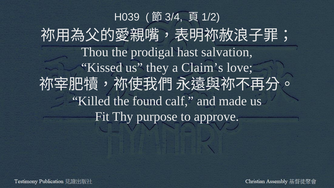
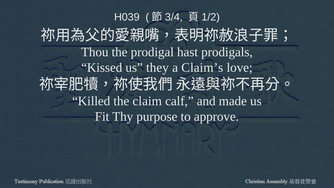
salvation: salvation -> prodigals (227, 52)
found: found -> claim (147, 101)
